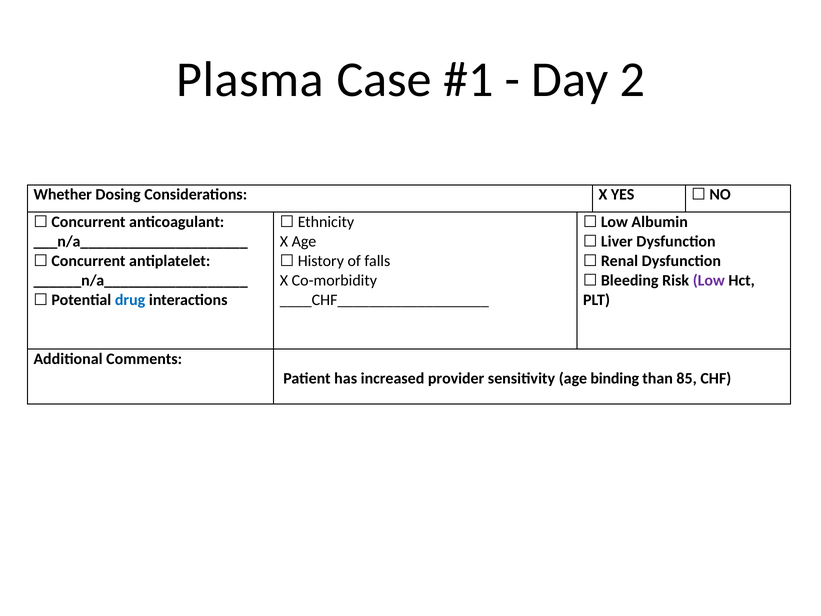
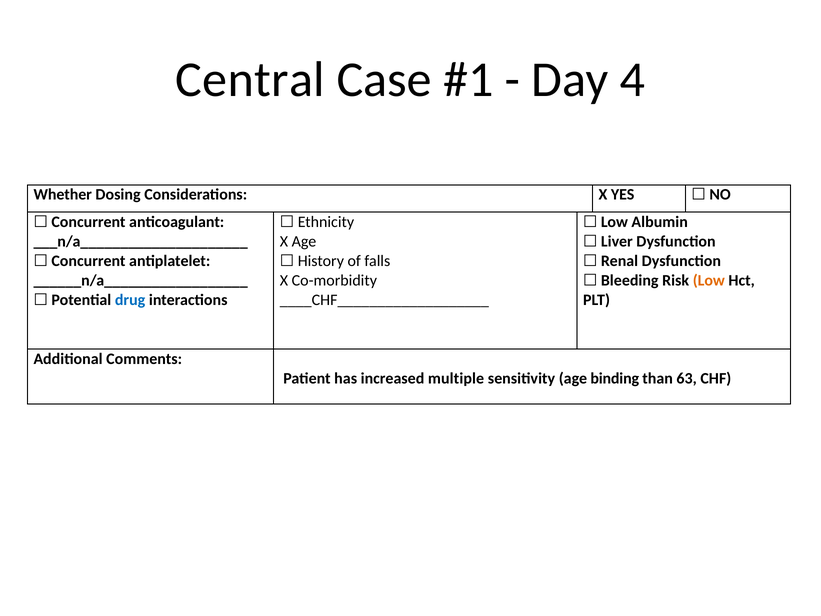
Plasma: Plasma -> Central (250, 79)
2: 2 -> 4 (632, 79)
Low colour: purple -> orange (709, 280)
provider: provider -> multiple (456, 378)
85: 85 -> 63 (687, 378)
